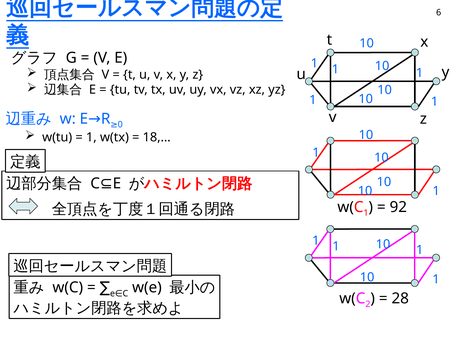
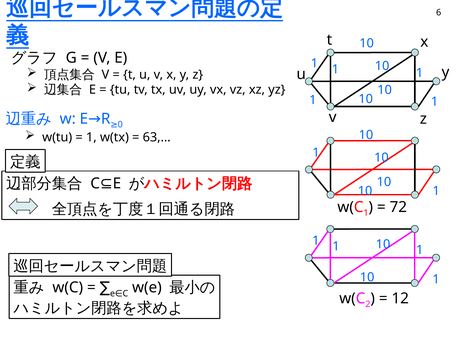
18,…: 18,… -> 63,… (157, 137)
92: 92 -> 72 (398, 207)
28: 28 -> 12 (400, 298)
